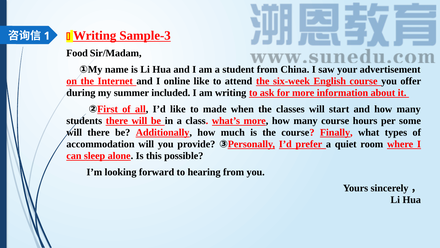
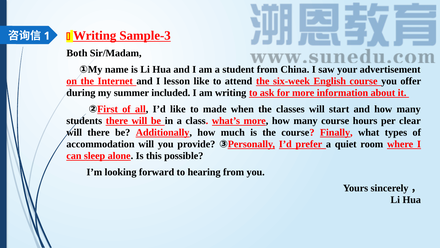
Food: Food -> Both (77, 53)
online: online -> lesson (177, 81)
some: some -> clear (410, 121)
